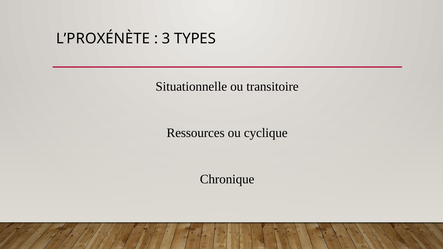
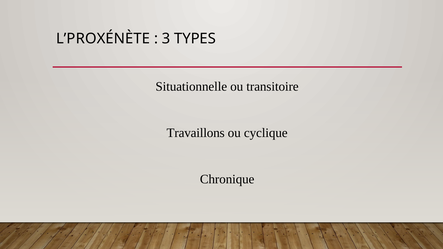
Ressources: Ressources -> Travaillons (196, 133)
